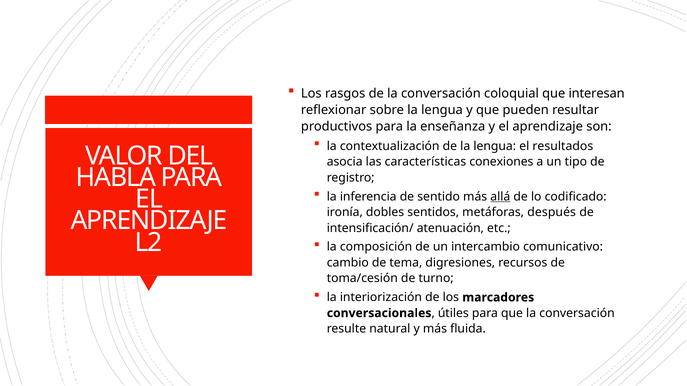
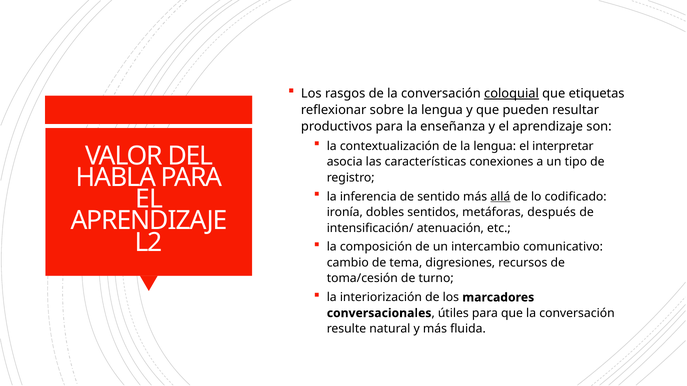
coloquial underline: none -> present (511, 94)
interesan: interesan -> etiquetas (597, 94)
resultados: resultados -> interpretar (563, 146)
